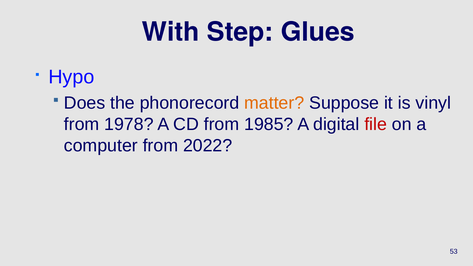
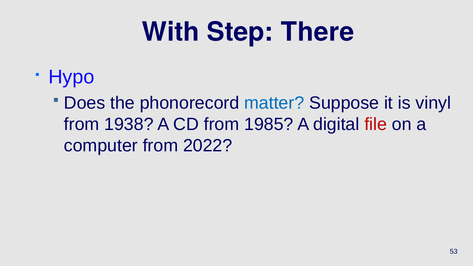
Glues: Glues -> There (318, 32)
matter colour: orange -> blue (274, 103)
1978: 1978 -> 1938 (129, 124)
